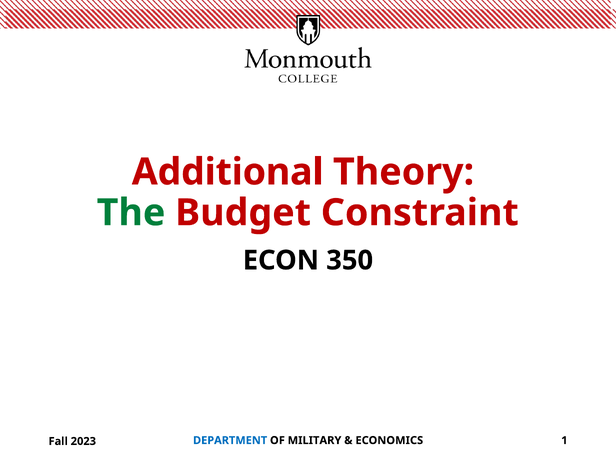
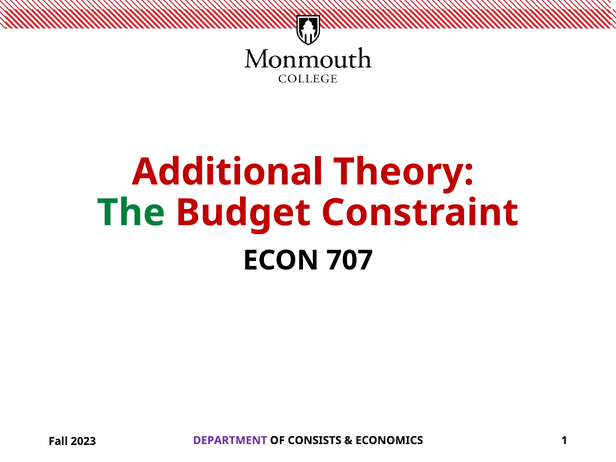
350: 350 -> 707 (350, 260)
DEPARTMENT colour: blue -> purple (230, 440)
MILITARY: MILITARY -> CONSISTS (315, 440)
